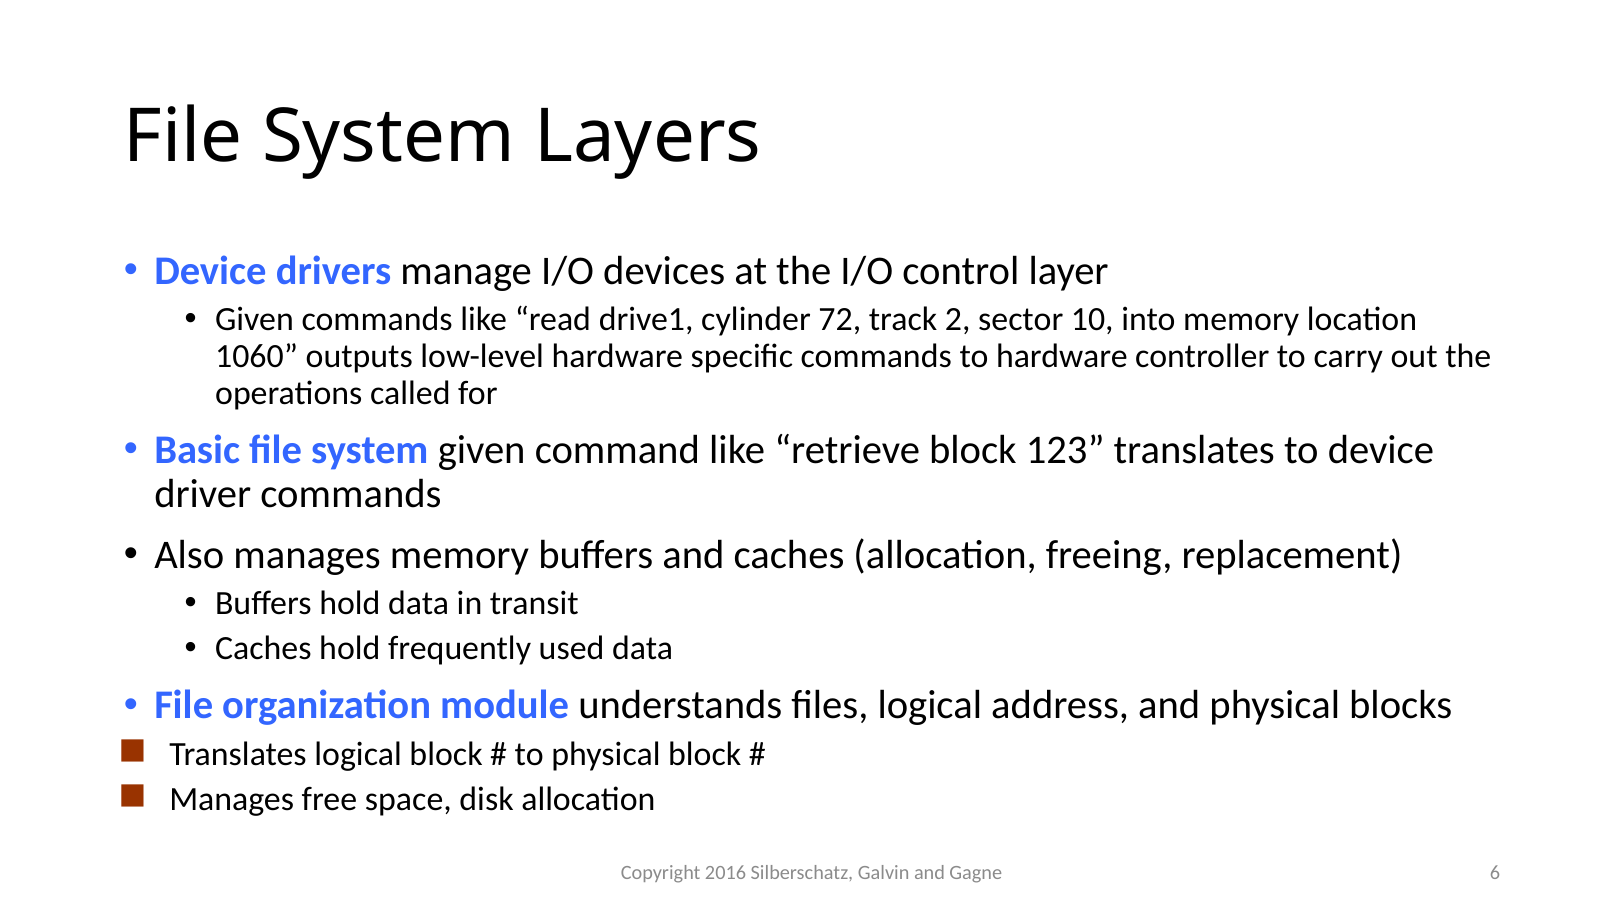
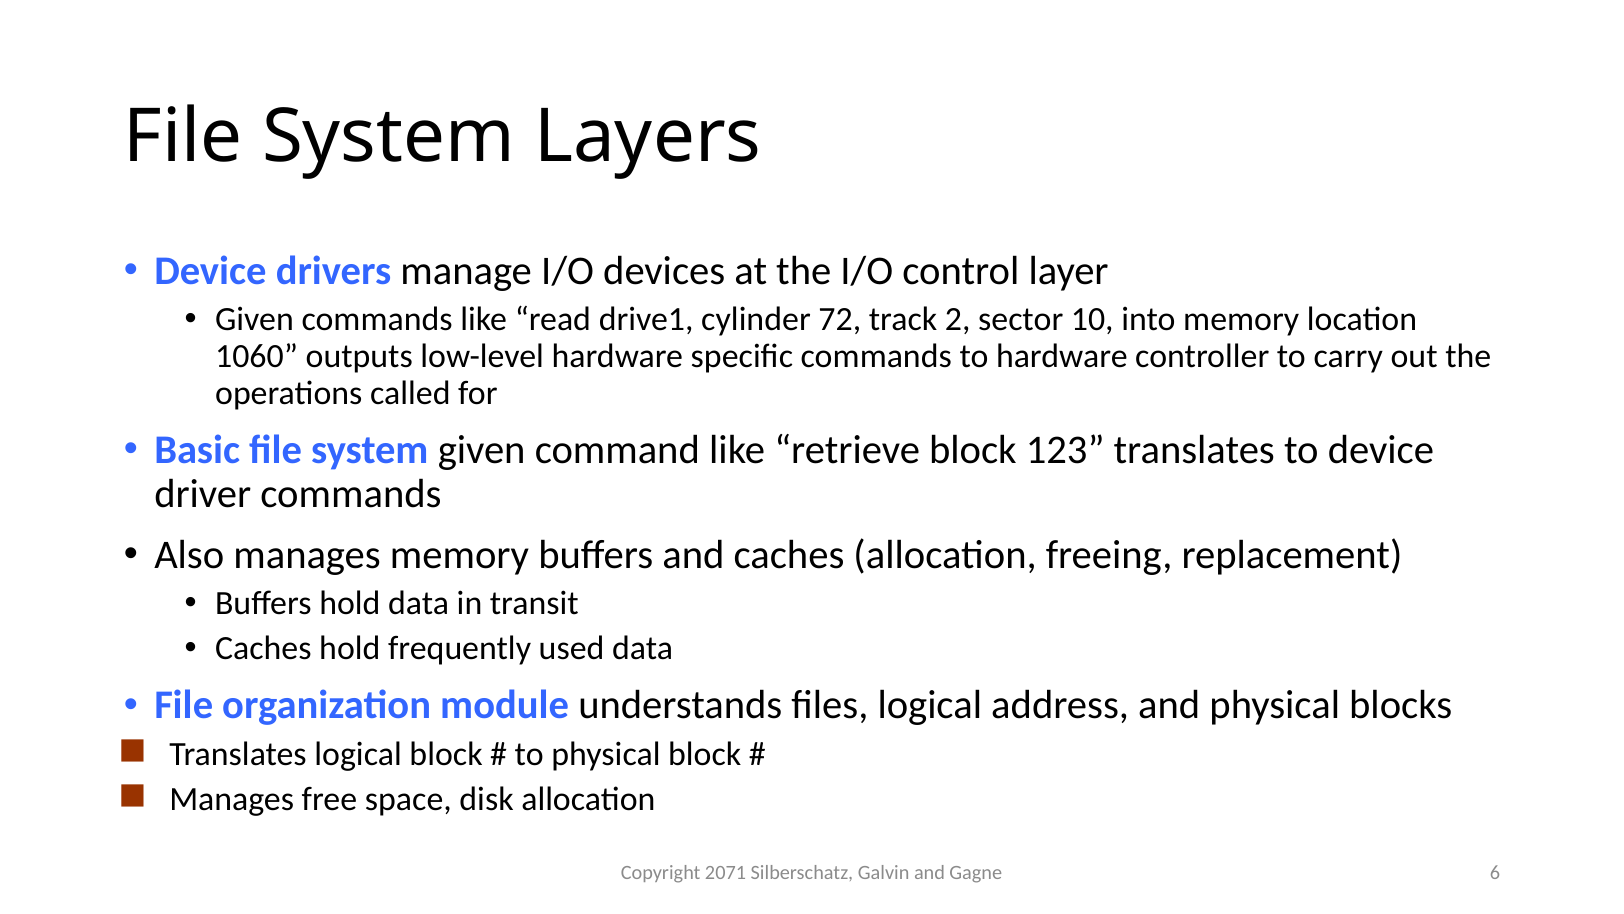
2016: 2016 -> 2071 (726, 872)
